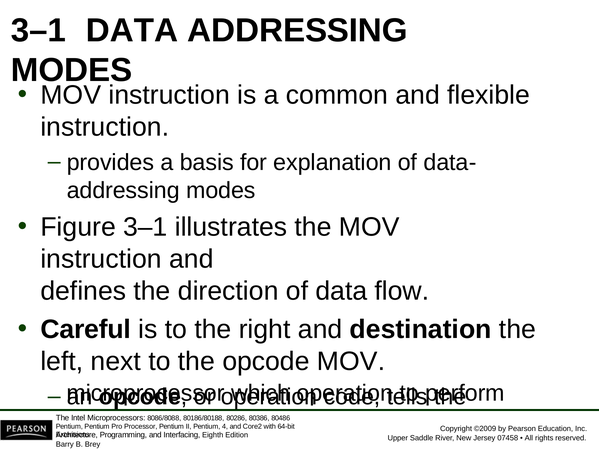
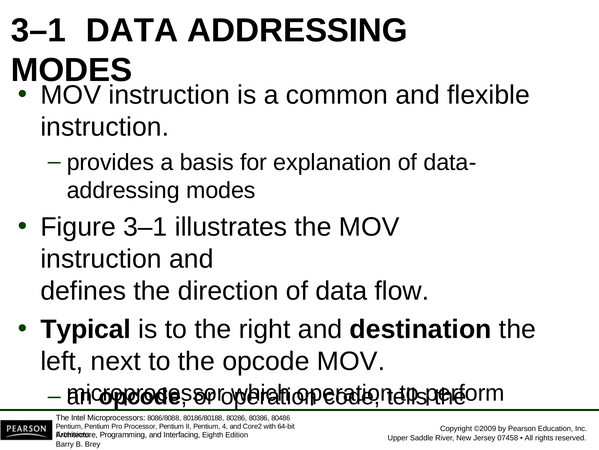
Careful: Careful -> Typical (86, 329)
